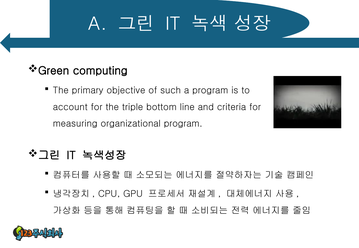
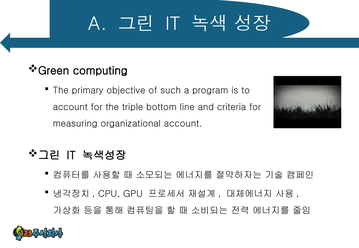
organizational program: program -> account (183, 124)
